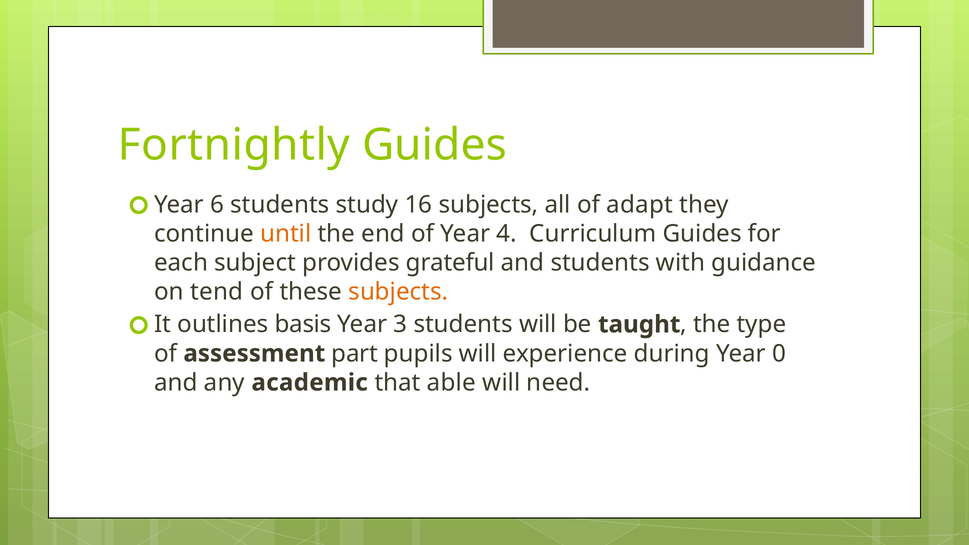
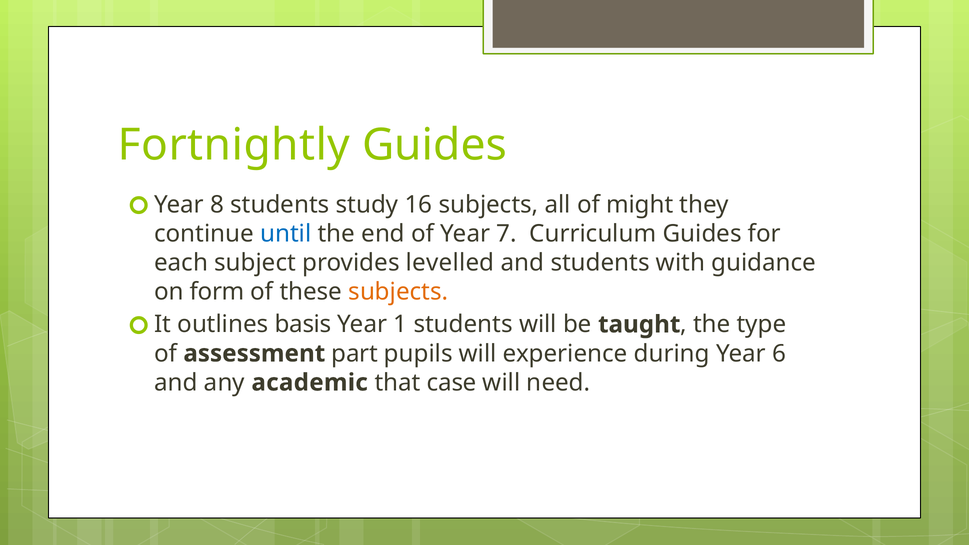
6: 6 -> 8 (217, 205)
adapt: adapt -> might (640, 205)
until colour: orange -> blue (286, 234)
4: 4 -> 7 (507, 234)
grateful: grateful -> levelled (450, 263)
tend: tend -> form (217, 292)
3: 3 -> 1 (400, 324)
0: 0 -> 6 (779, 354)
able: able -> case (452, 383)
